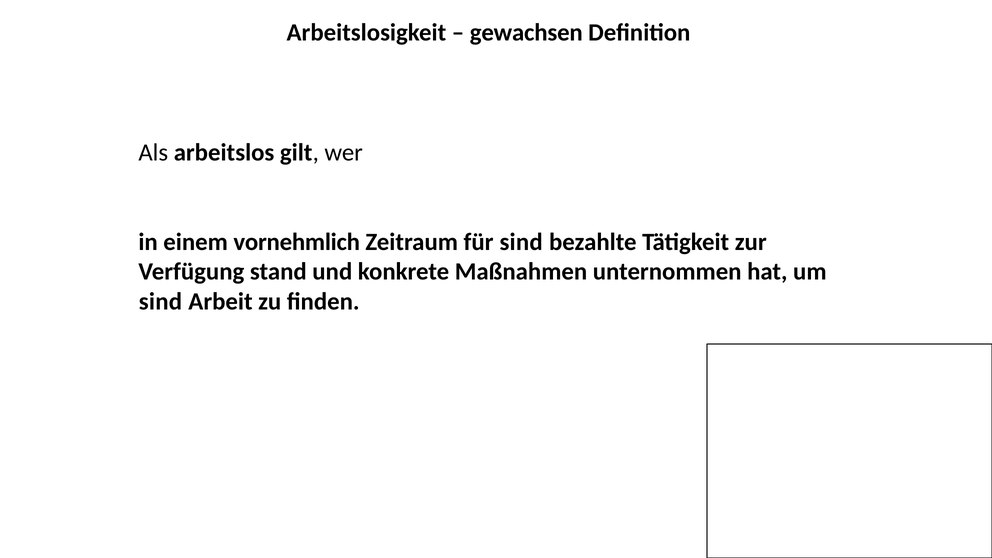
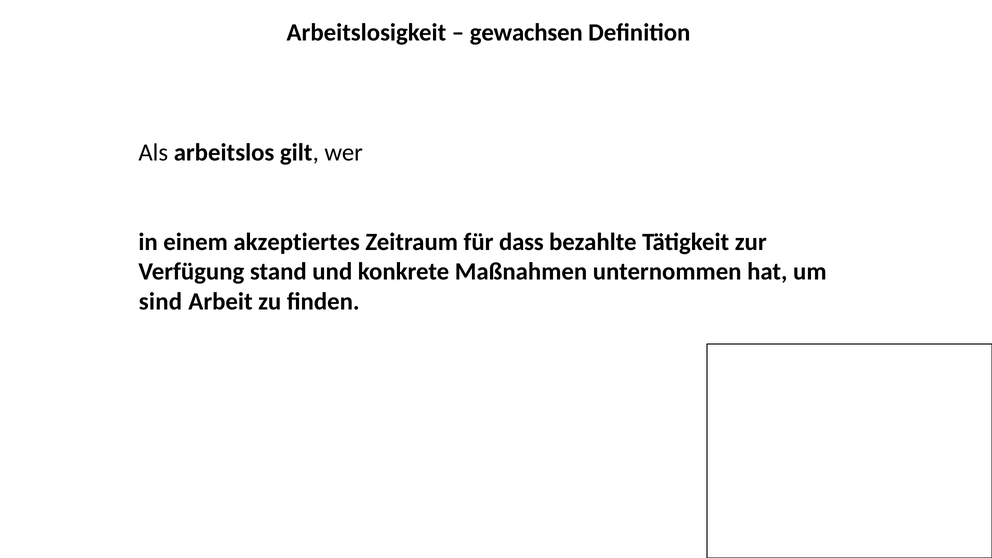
vornehmlich: vornehmlich -> akzeptiertes (297, 242)
für sind: sind -> dass (521, 242)
